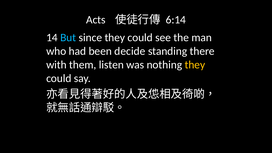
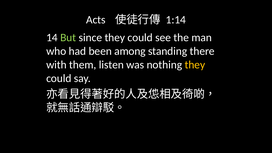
6:14: 6:14 -> 1:14 (176, 20)
But colour: light blue -> light green (68, 38)
decide: decide -> among (130, 51)
